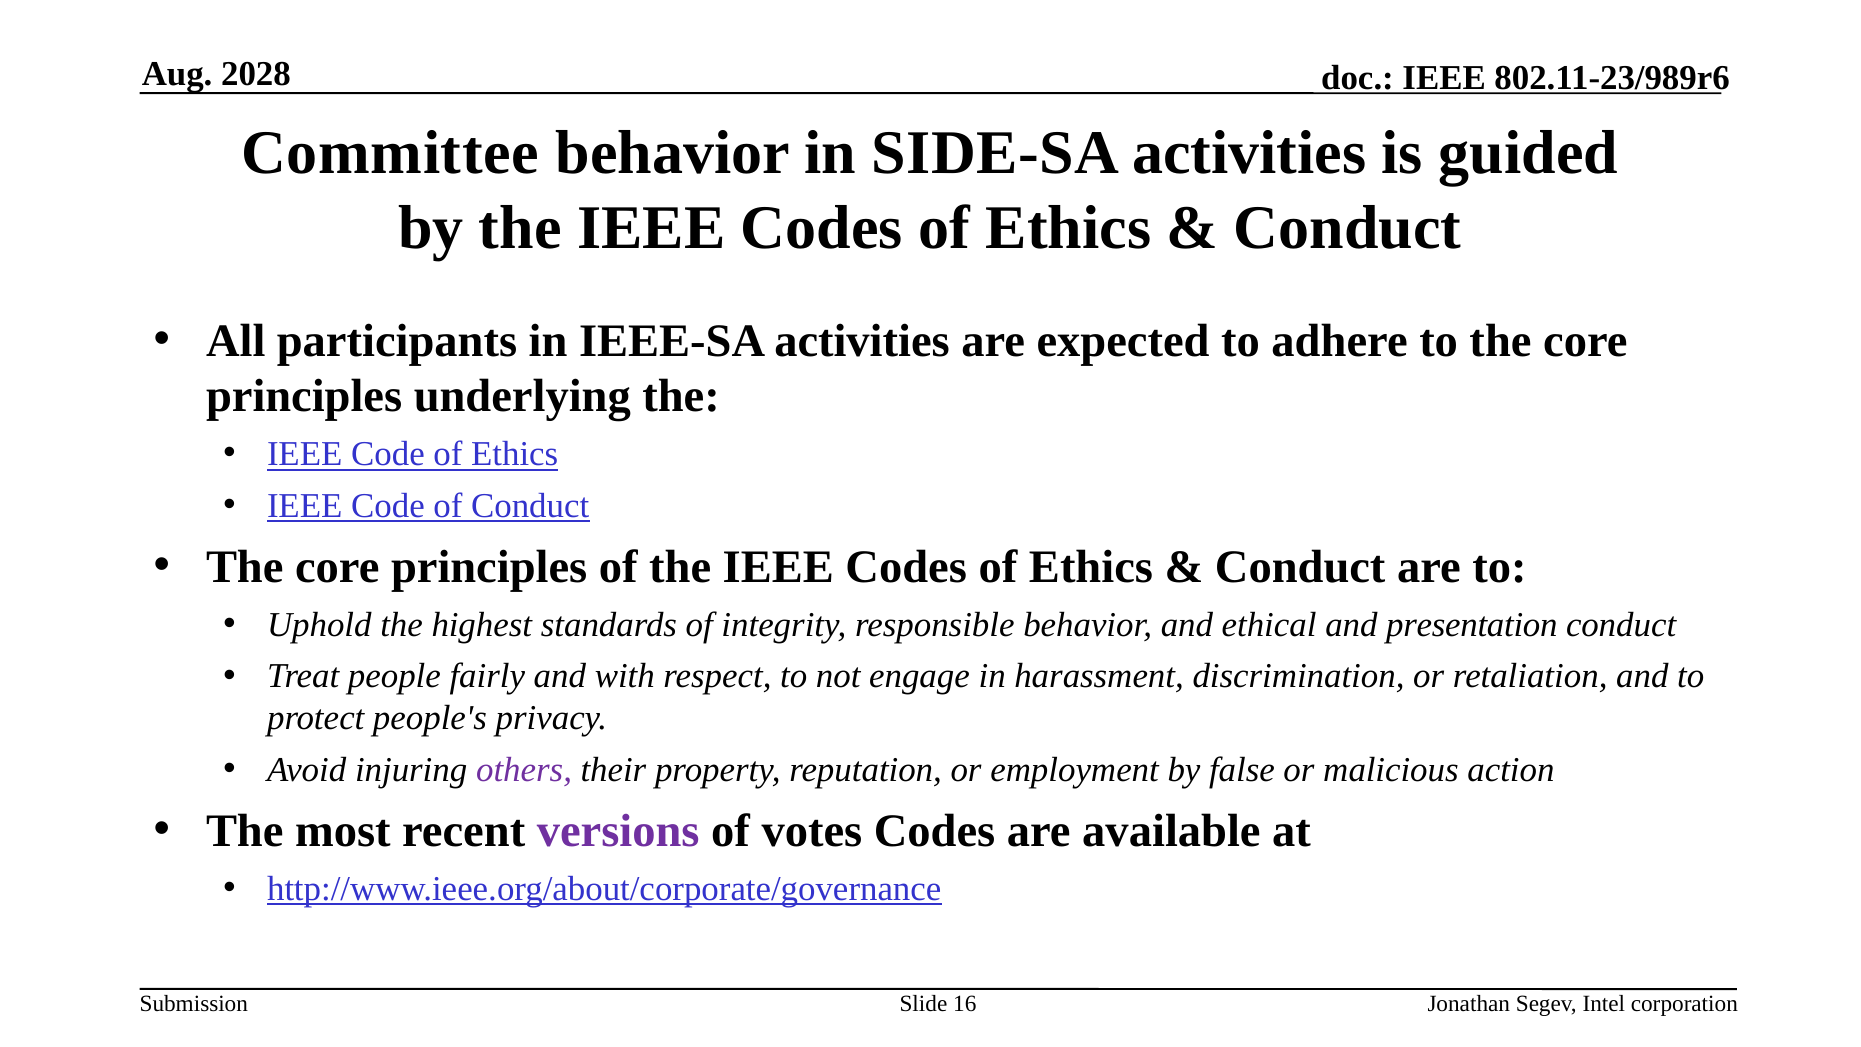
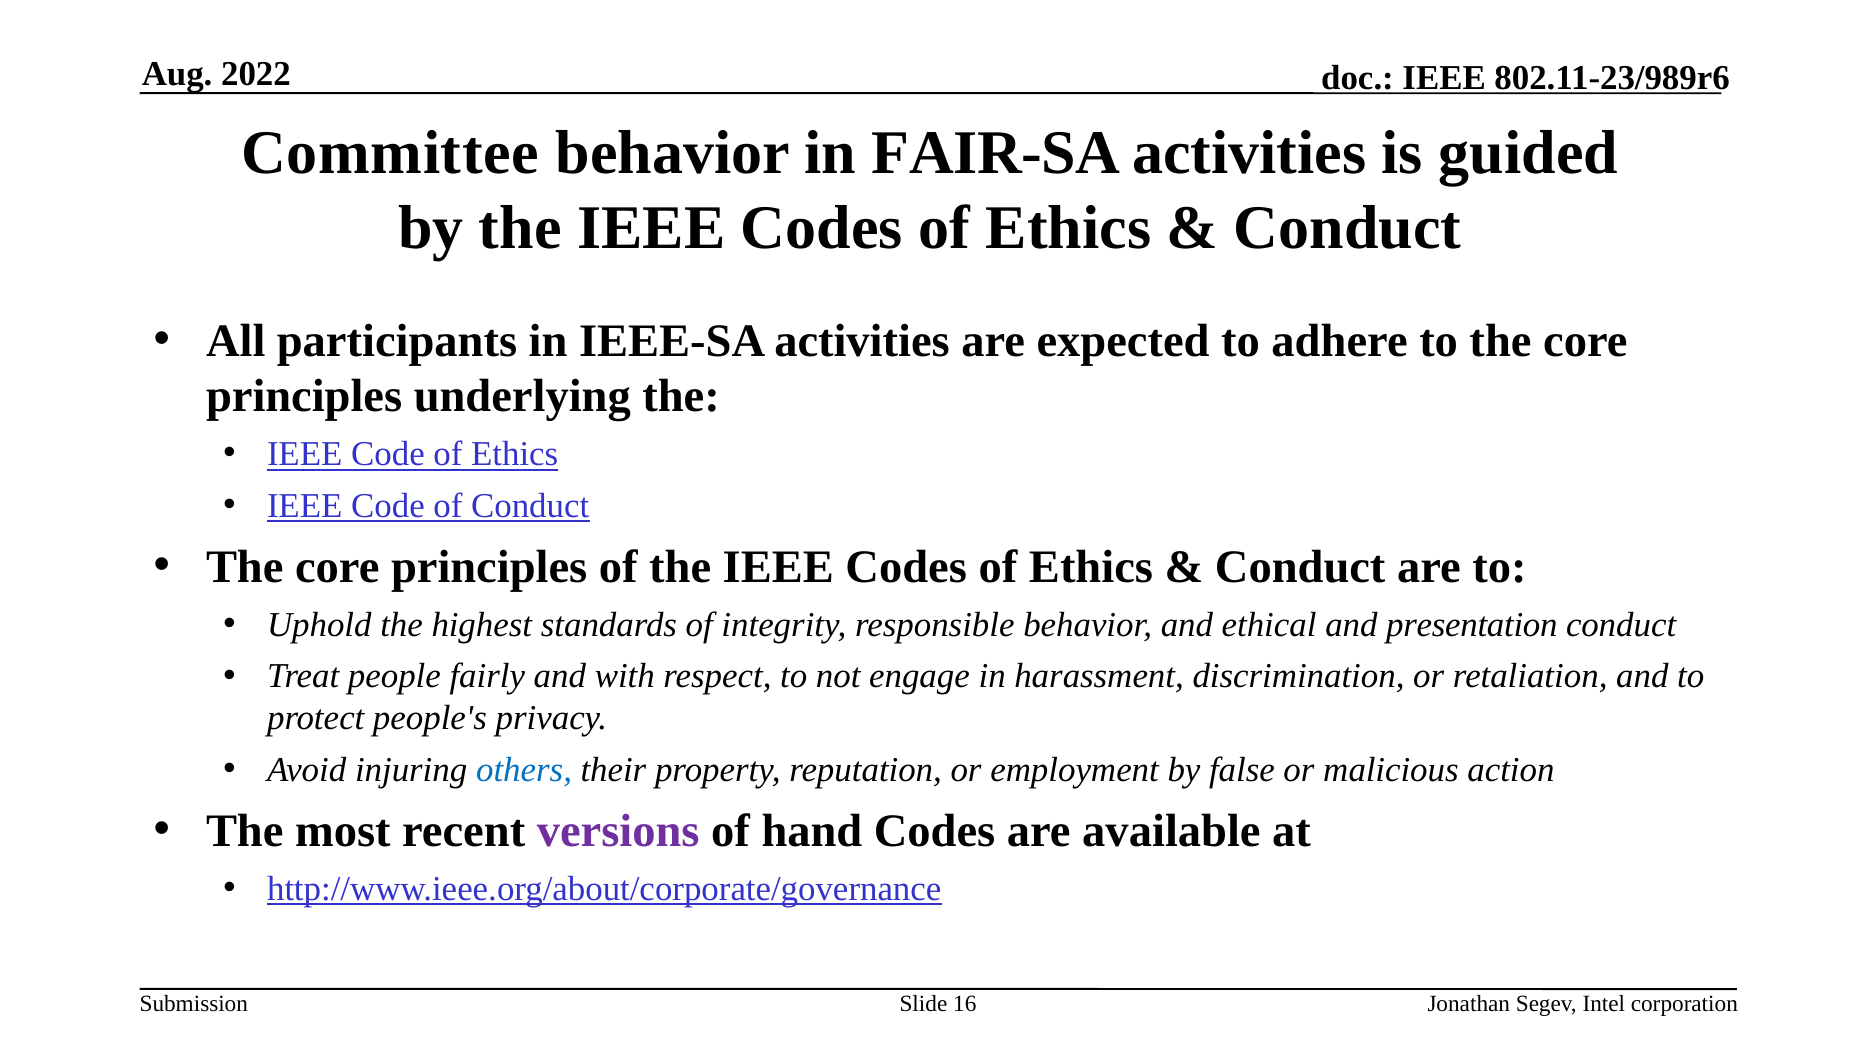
2028: 2028 -> 2022 (256, 74)
SIDE-SA: SIDE-SA -> FAIR-SA (996, 153)
others colour: purple -> blue (524, 770)
votes: votes -> hand (812, 831)
